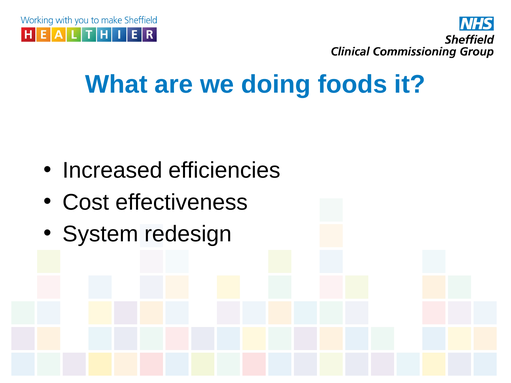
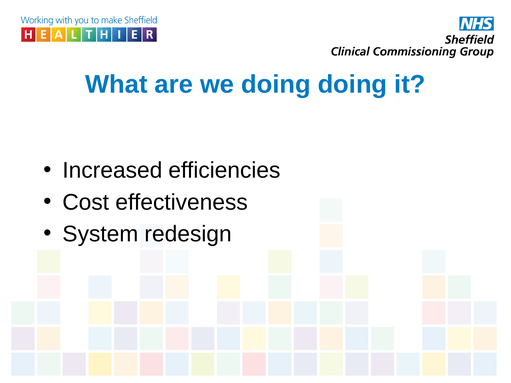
doing foods: foods -> doing (352, 84)
